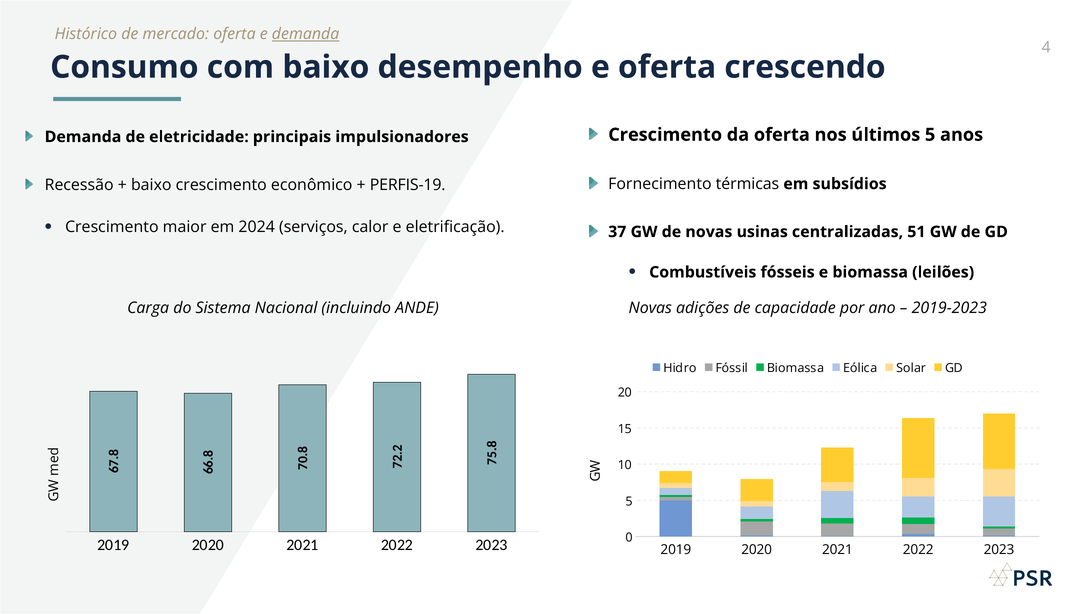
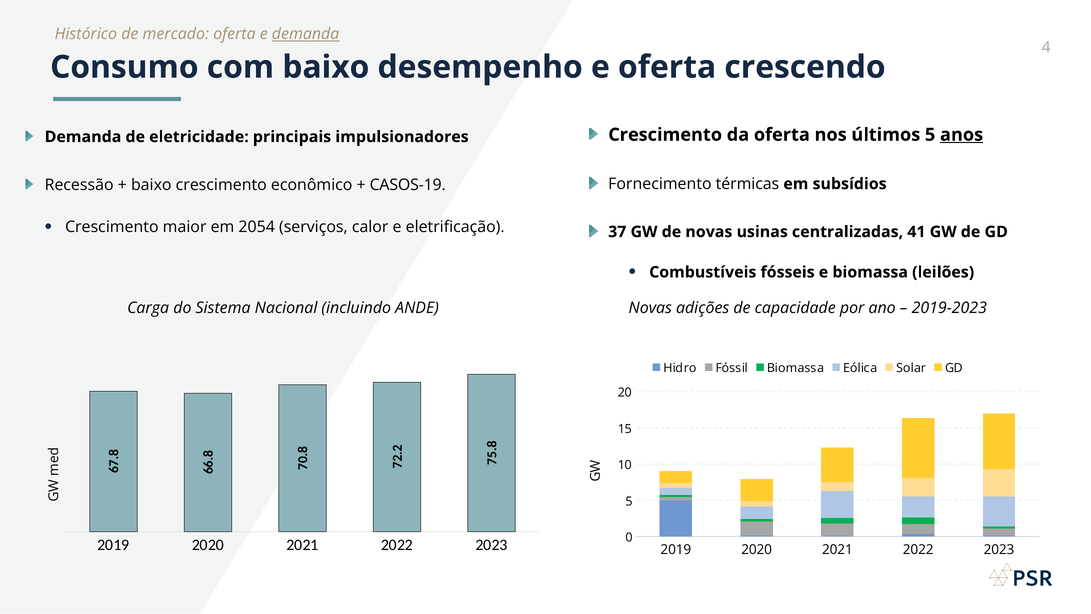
anos underline: none -> present (962, 135)
PERFIS-19: PERFIS-19 -> CASOS-19 (408, 185)
2024: 2024 -> 2054 (257, 227)
51: 51 -> 41 (916, 232)
